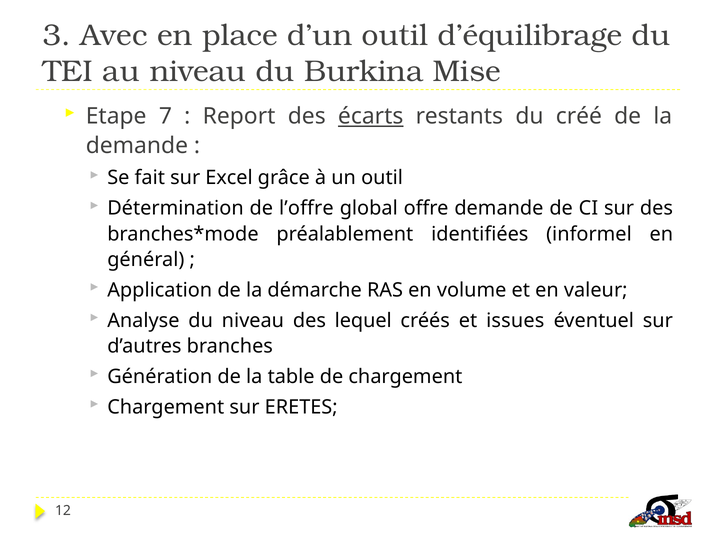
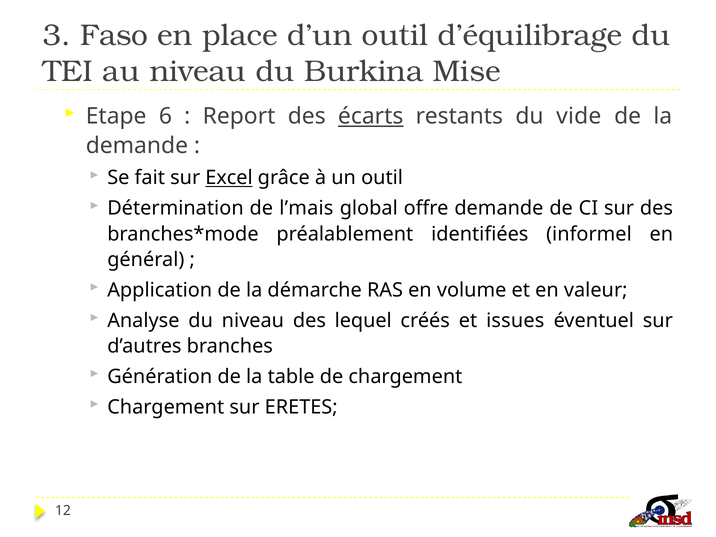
Avec: Avec -> Faso (114, 35)
7: 7 -> 6 (165, 116)
créé: créé -> vide (579, 116)
Excel underline: none -> present (229, 178)
l’offre: l’offre -> l’mais (306, 208)
